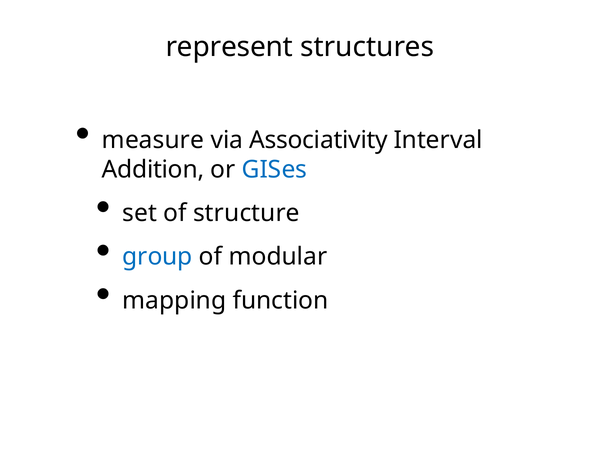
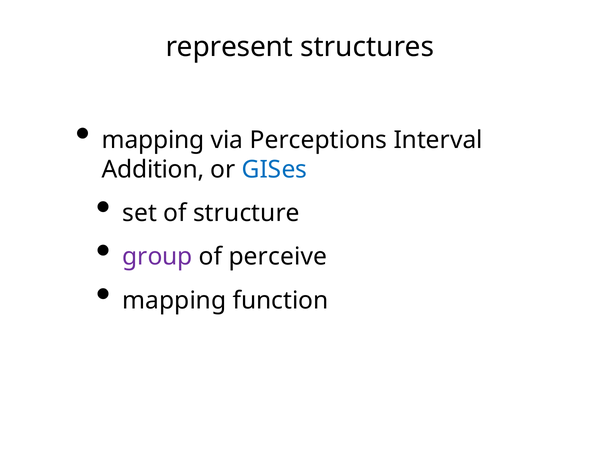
measure: measure -> mapping (153, 140)
Associativity: Associativity -> Perceptions (318, 140)
group colour: blue -> purple (157, 257)
modular: modular -> perceive (278, 257)
